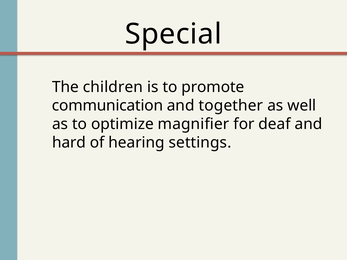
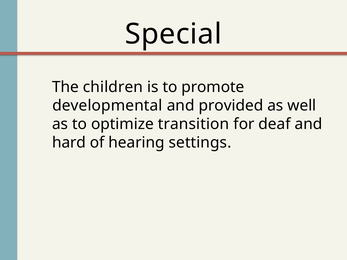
communication: communication -> developmental (107, 106)
together: together -> provided (231, 106)
magnifier: magnifier -> transition (194, 124)
